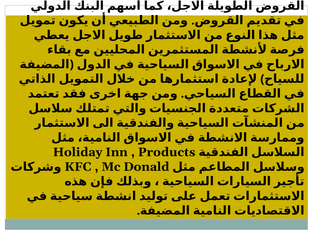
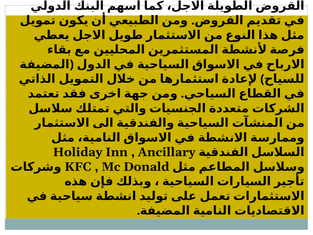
Products: Products -> Ancillary (167, 152)
